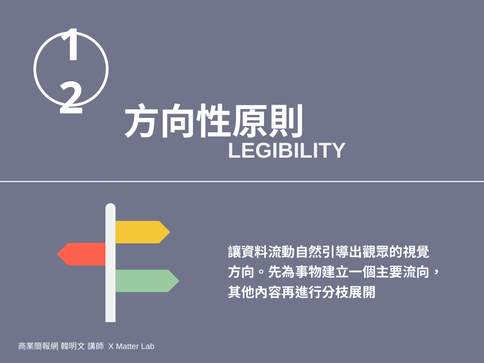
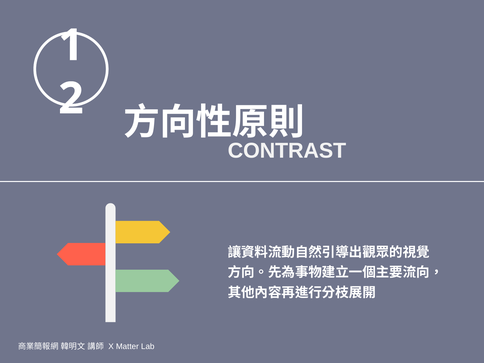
LEGIBILITY: LEGIBILITY -> CONTRAST (287, 151)
